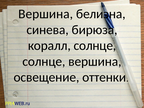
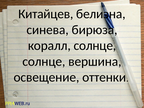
Вершина: Вершина -> Китайцев (46, 14)
